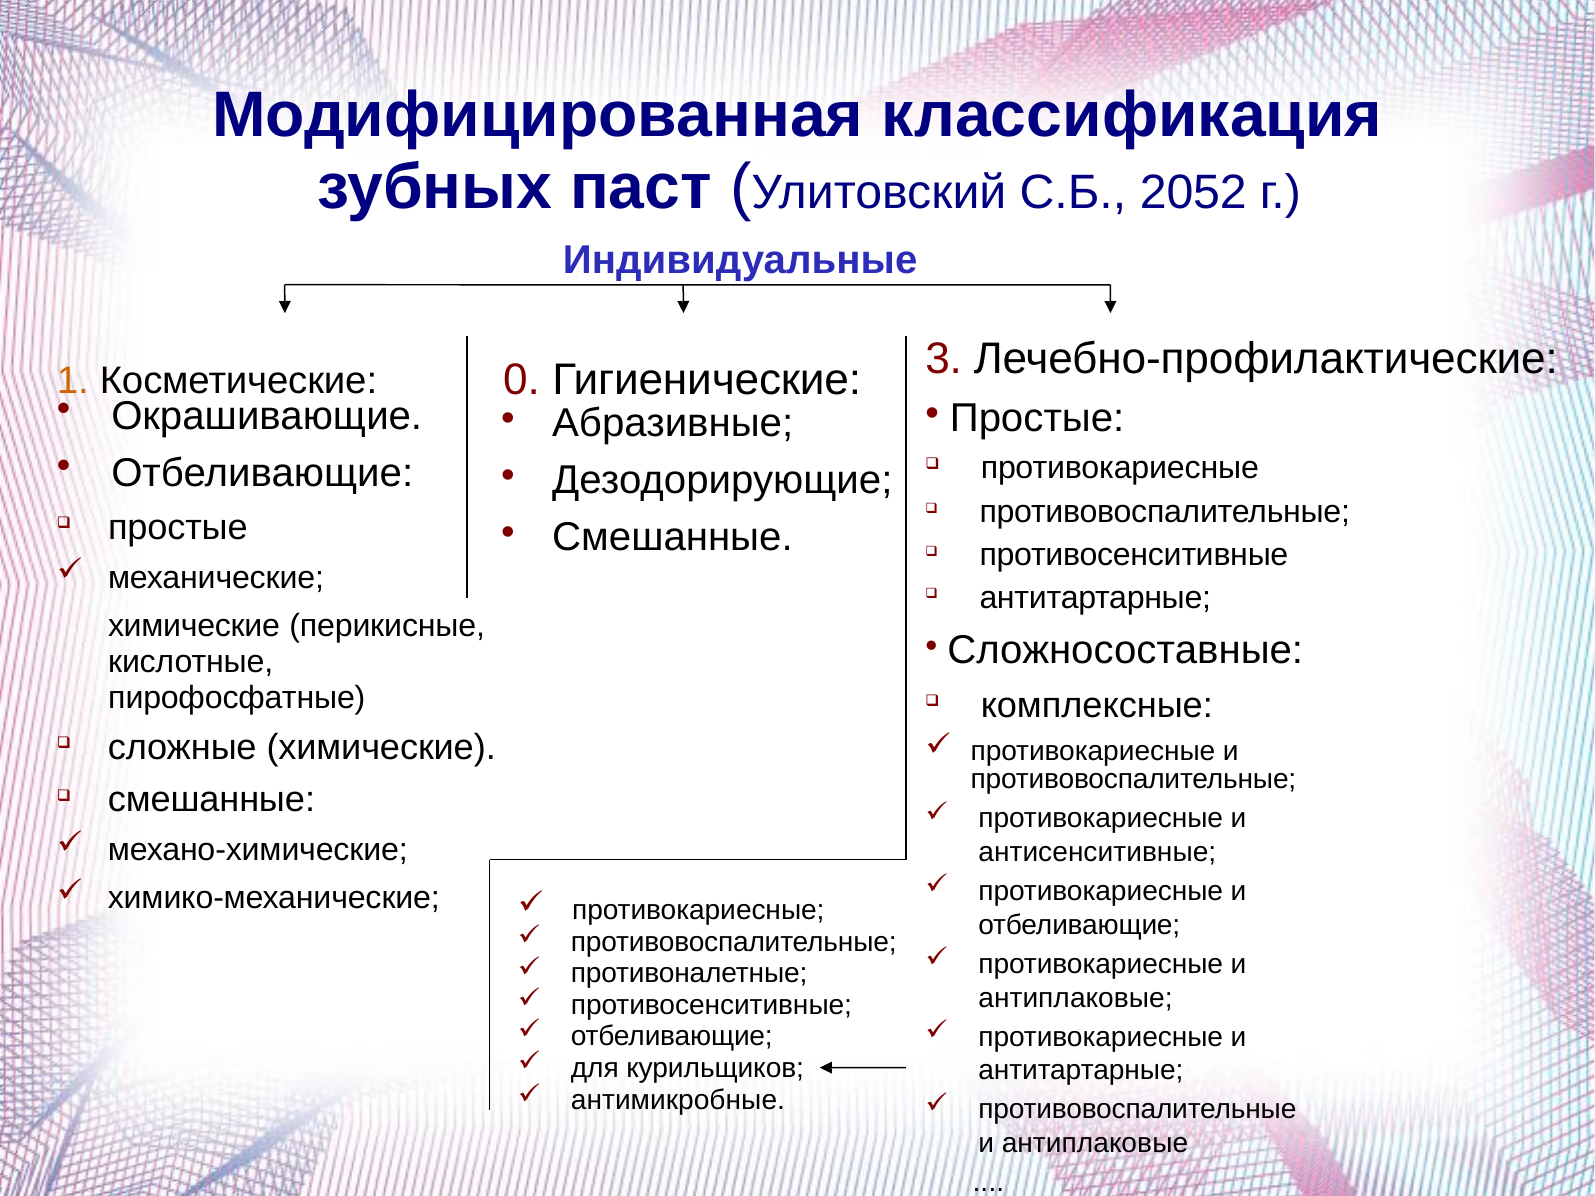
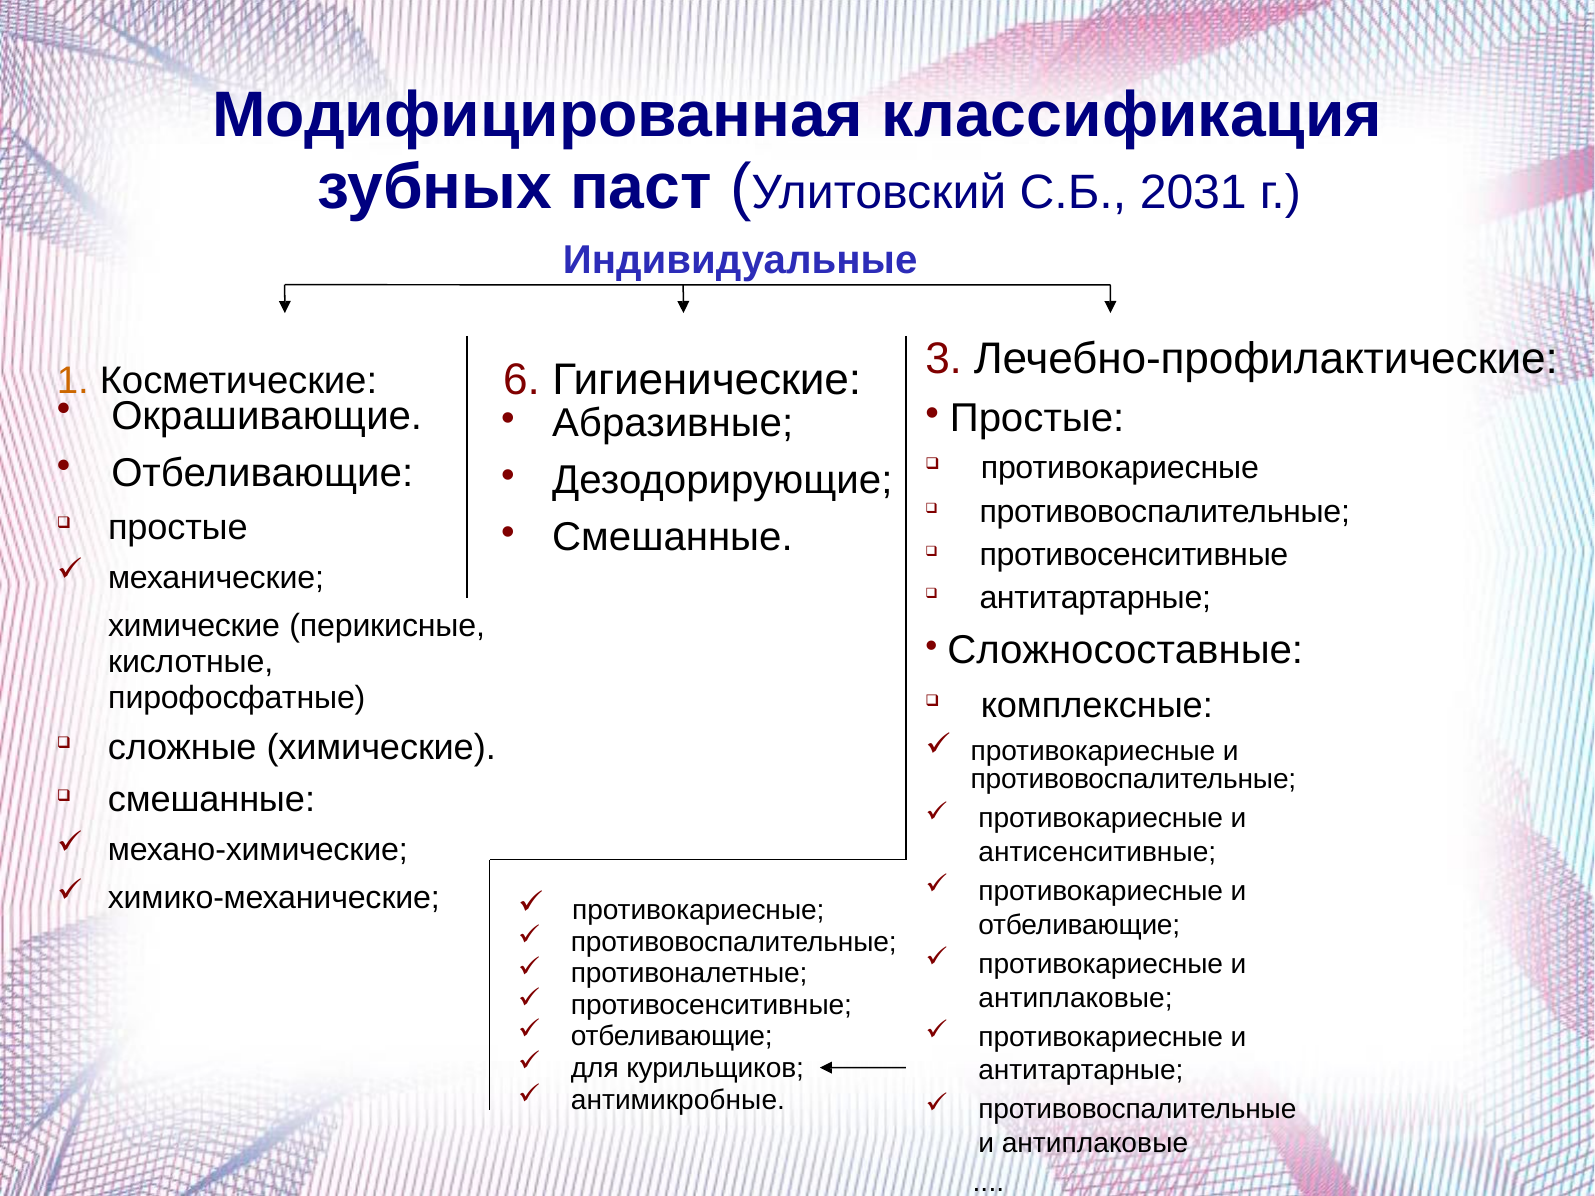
2052: 2052 -> 2031 (1193, 192)
0: 0 -> 6 (522, 380)
